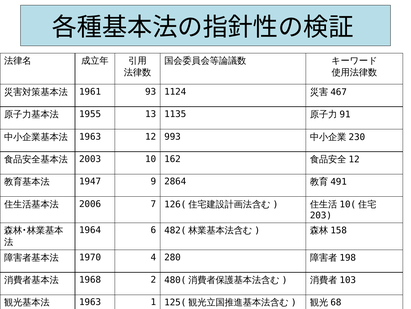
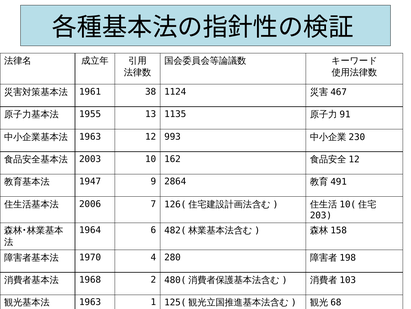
93: 93 -> 38 (151, 92)
